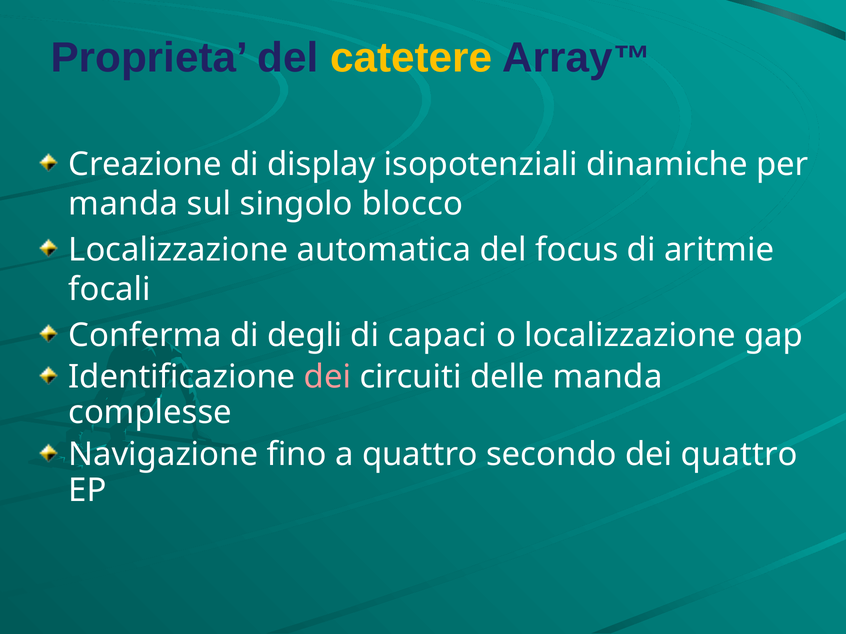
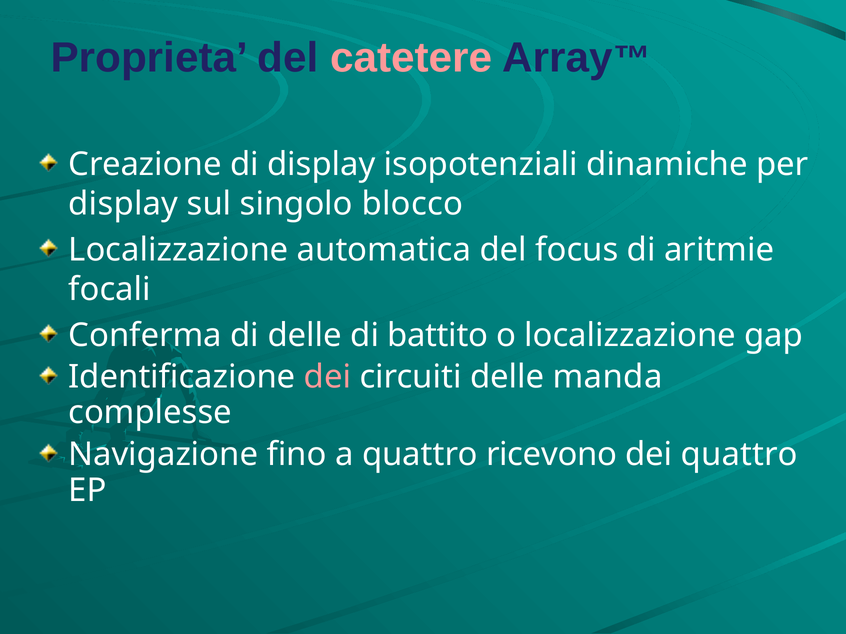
catetere colour: yellow -> pink (411, 58)
manda: manda -> display (123, 204)
di degli: degli -> delle (305, 336)
capaci: capaci -> battito (438, 336)
secondo: secondo -> ricevono (552, 455)
